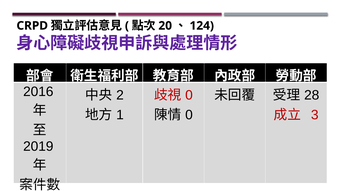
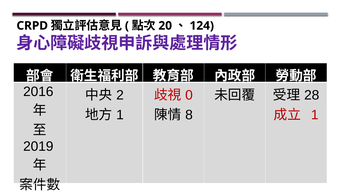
0: 0 -> 8 (189, 115)
3: 3 -> 1 (315, 115)
